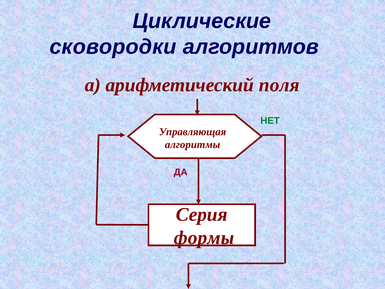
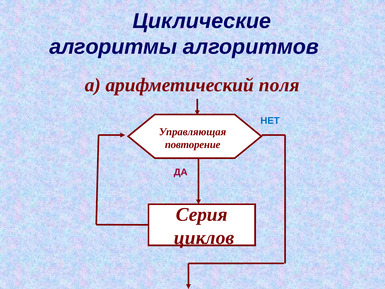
сковородки: сковородки -> алгоритмы (113, 47)
НЕТ colour: green -> blue (270, 121)
алгоритмы: алгоритмы -> повторение (193, 144)
формы: формы -> циклов (204, 238)
